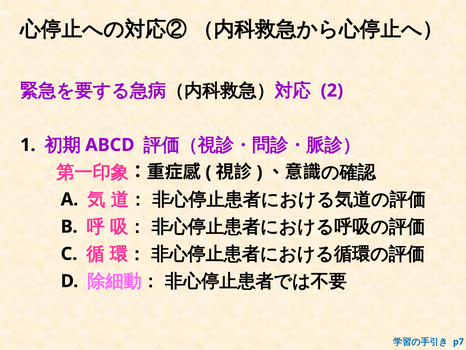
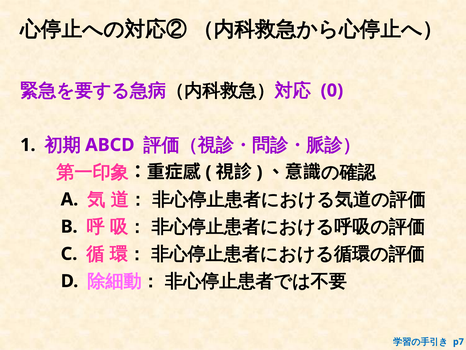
2: 2 -> 0 (332, 90)
